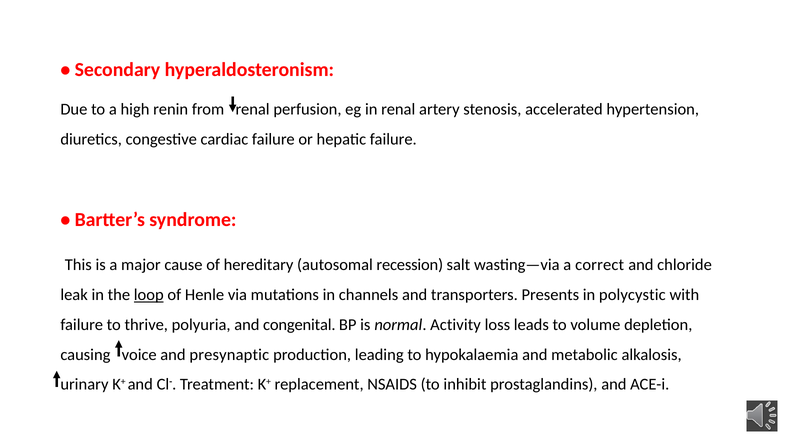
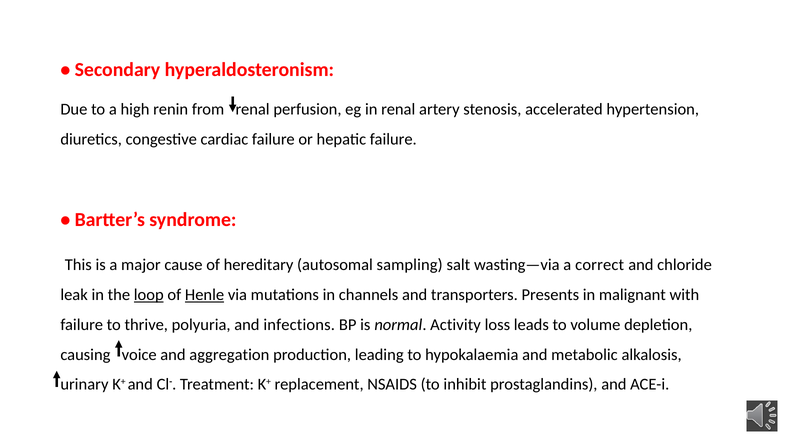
recession: recession -> sampling (410, 264)
Henle underline: none -> present (205, 295)
polycystic: polycystic -> malignant (632, 295)
congenital: congenital -> infections (299, 324)
presynaptic: presynaptic -> aggregation (229, 354)
